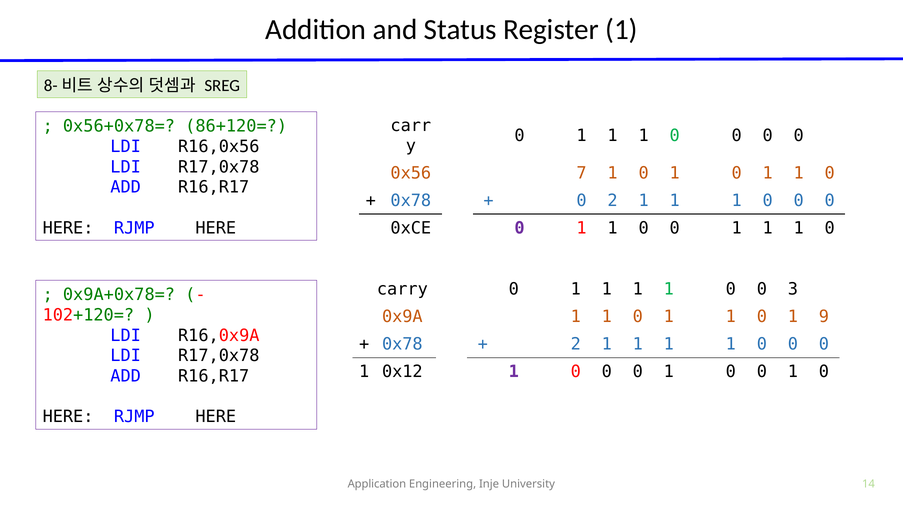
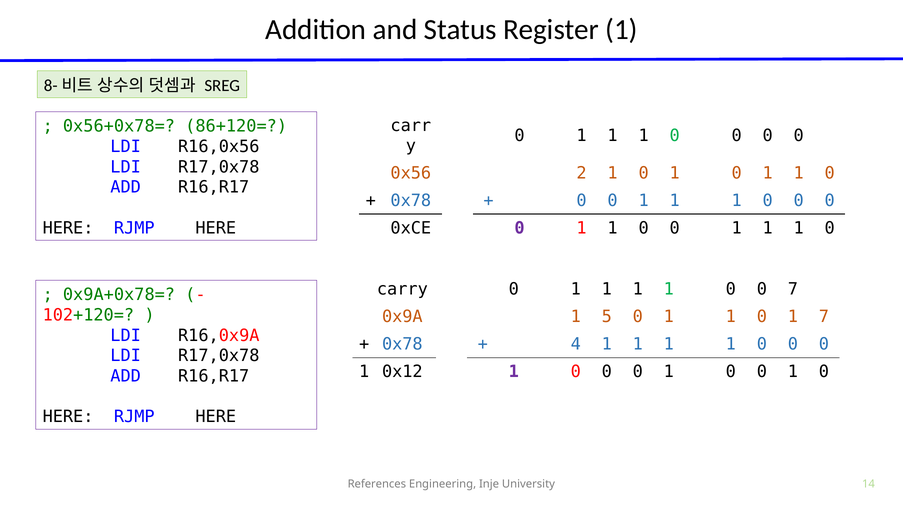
7: 7 -> 2 (582, 173)
2: 2 -> 0 (613, 201)
0 3: 3 -> 7 (793, 289)
0x9A 1 1: 1 -> 5 (607, 317)
1 9: 9 -> 7 (824, 317)
2: 2 -> 4 (576, 344)
Application: Application -> References (377, 484)
